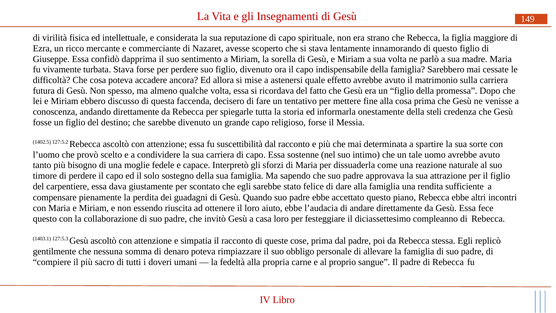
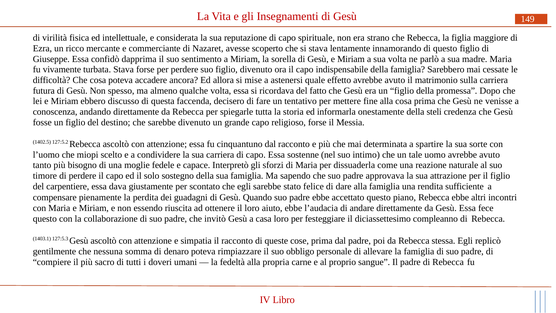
suscettibilità: suscettibilità -> cinquantuno (240, 144)
provò: provò -> miopi (88, 155)
